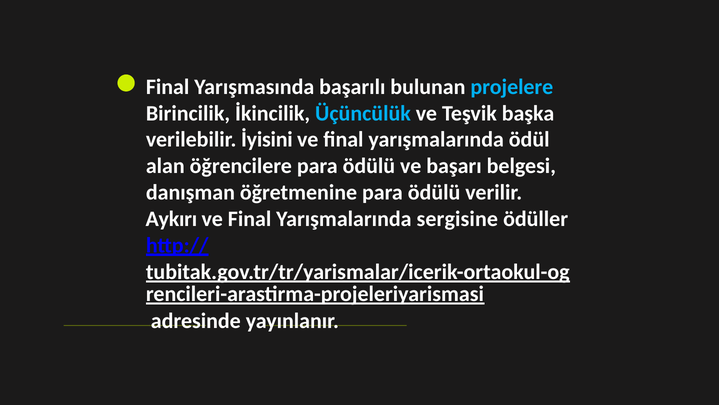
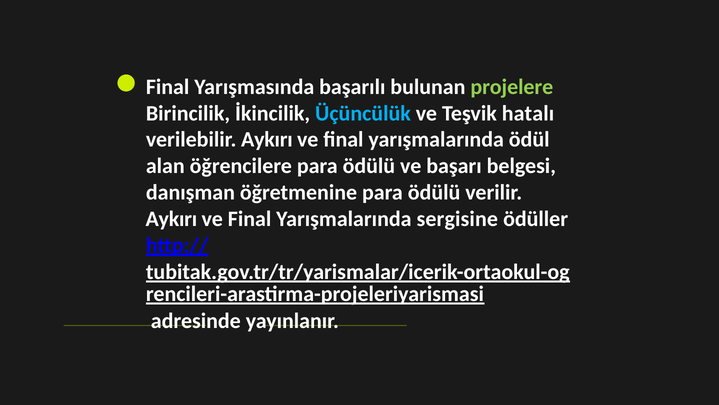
projelere colour: light blue -> light green (512, 87)
başka: başka -> hatalı (528, 113)
verilebilir İyisini: İyisini -> Aykırı (267, 140)
